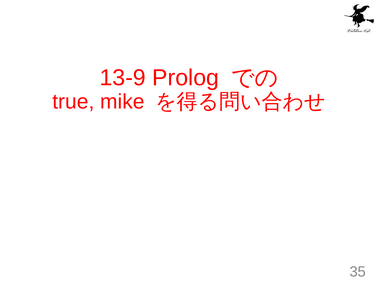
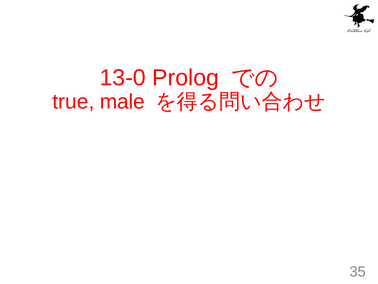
13-9: 13-9 -> 13-0 (123, 78)
mike: mike -> male (122, 101)
